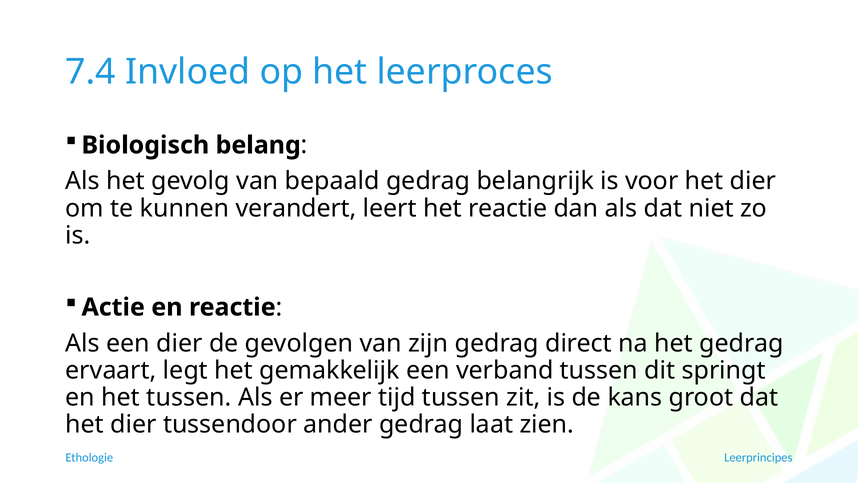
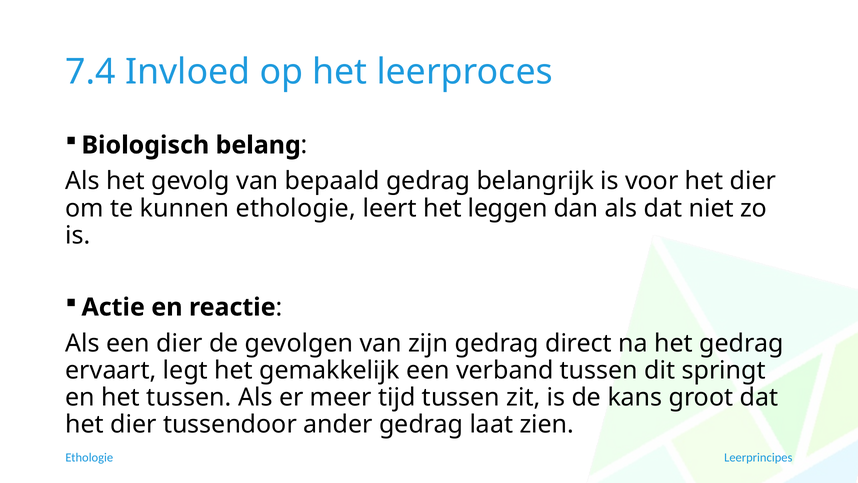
kunnen verandert: verandert -> ethologie (296, 208)
het reactie: reactie -> leggen (508, 208)
